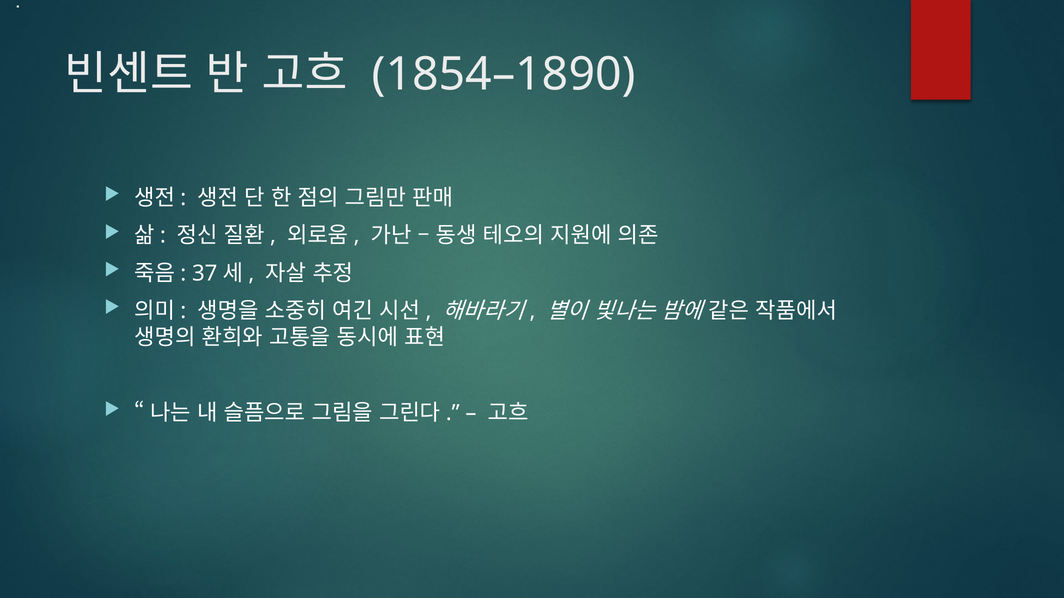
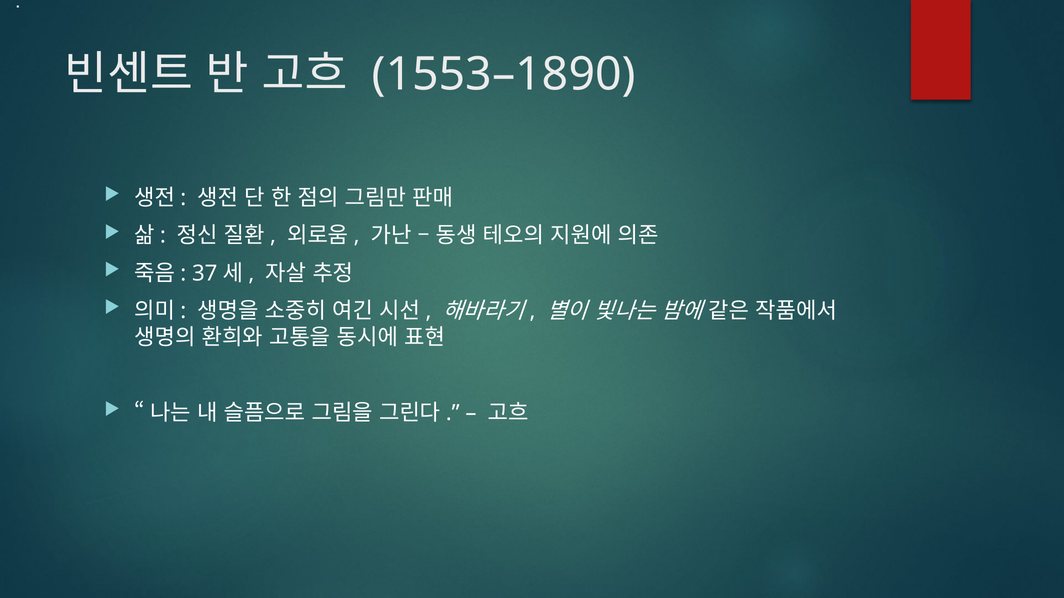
1854–1890: 1854–1890 -> 1553–1890 (504, 75)
